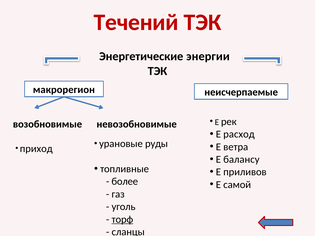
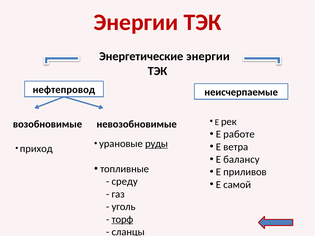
Течений: Течений -> Энергии (136, 22)
макрорегион: макрорегион -> нефтепровод (64, 90)
расход: расход -> работе (239, 134)
руды underline: none -> present (157, 144)
более: более -> среду (125, 182)
